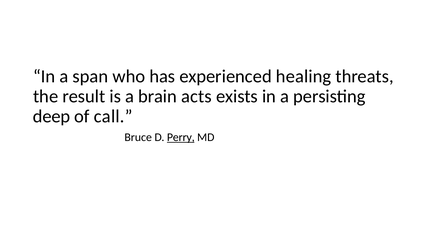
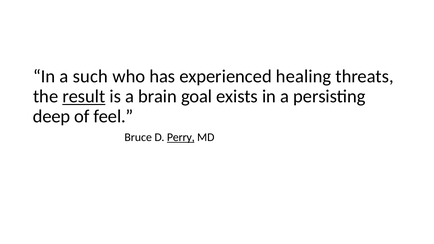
span: span -> such (90, 77)
result underline: none -> present (84, 97)
acts: acts -> goal (197, 97)
call: call -> feel (113, 117)
